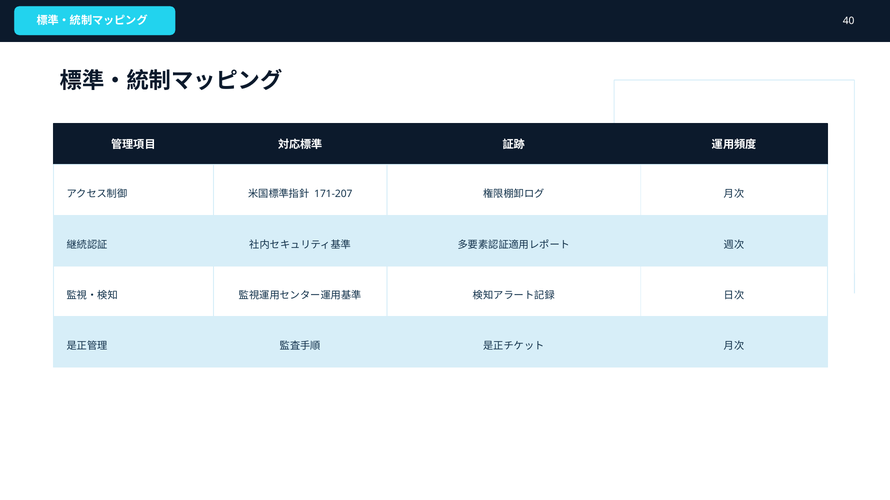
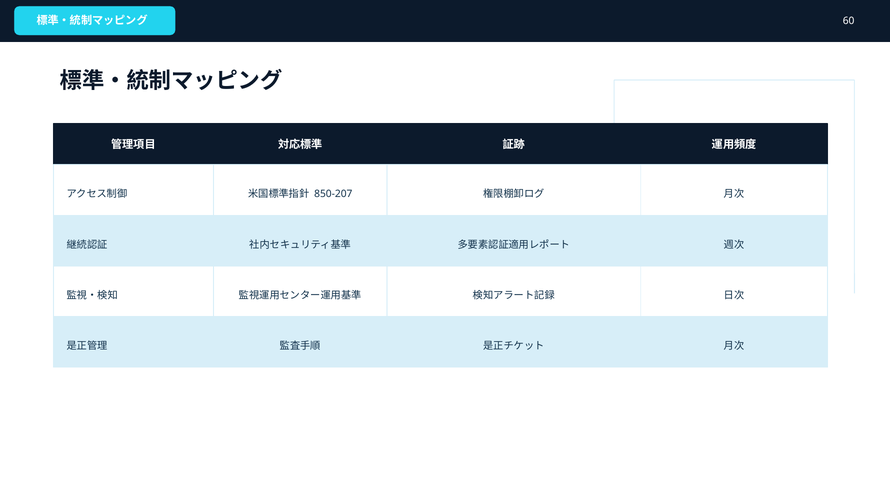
40: 40 -> 60 (849, 21)
171-207: 171-207 -> 850-207 (333, 194)
